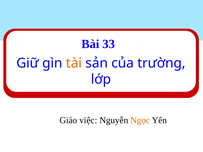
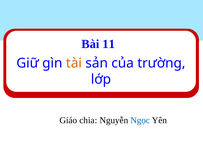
33: 33 -> 11 (109, 44)
việc: việc -> chia (88, 120)
Ngọc colour: orange -> blue (140, 120)
